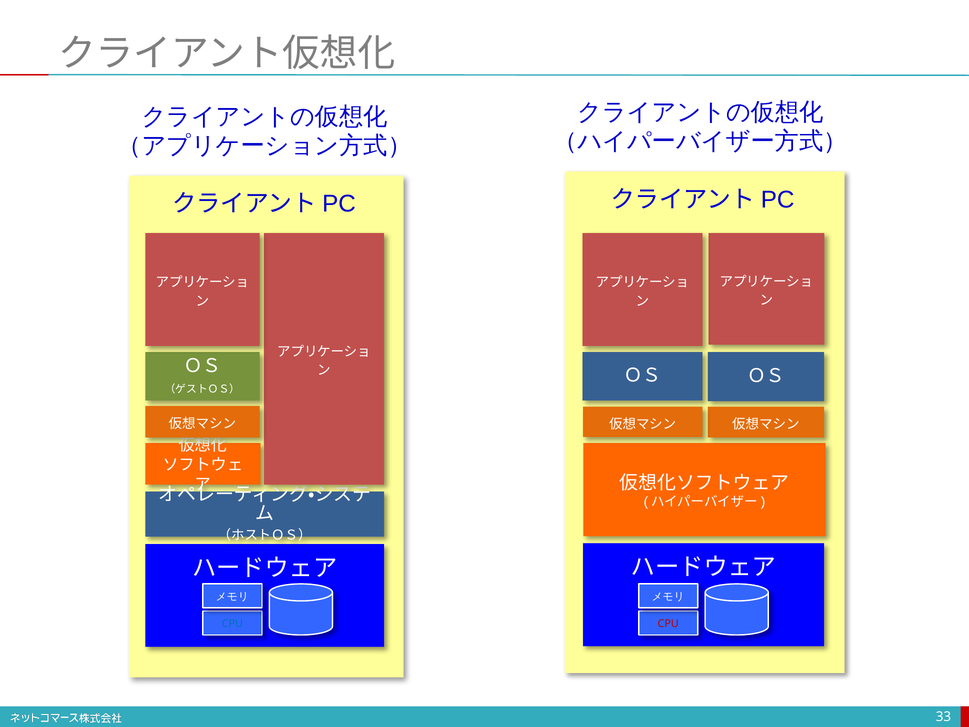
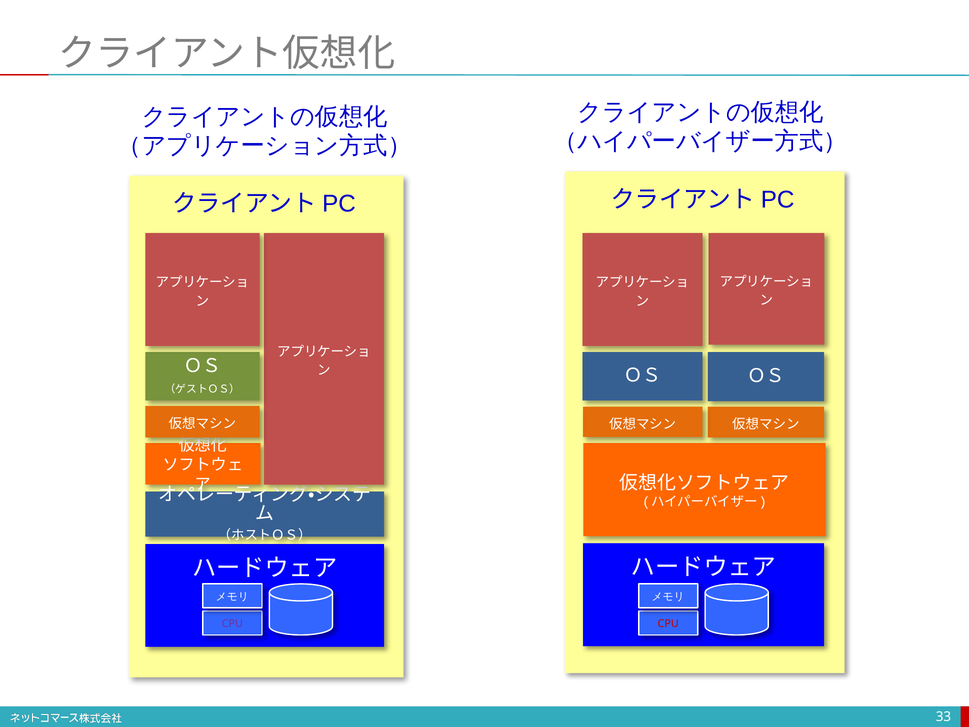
CPU colour: blue -> purple (232, 624)
